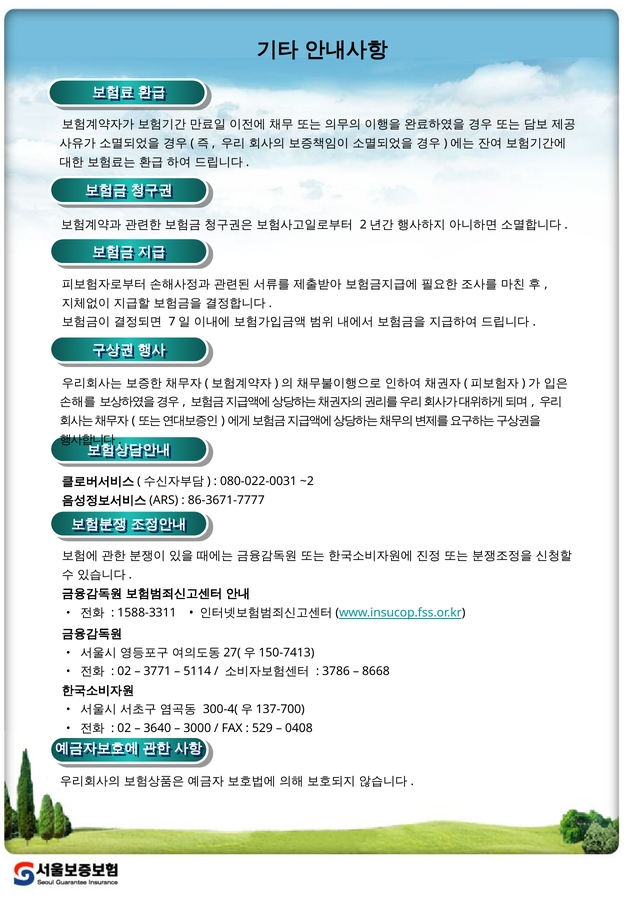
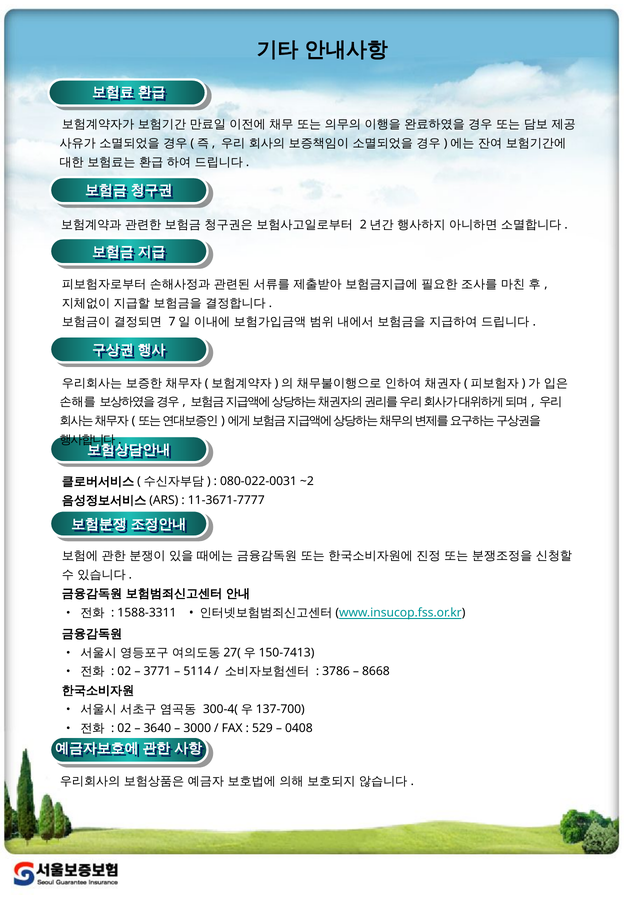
86-3671-7777: 86-3671-7777 -> 11-3671-7777 (226, 501)
